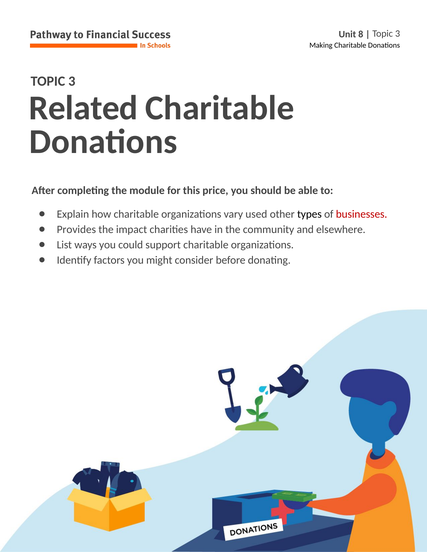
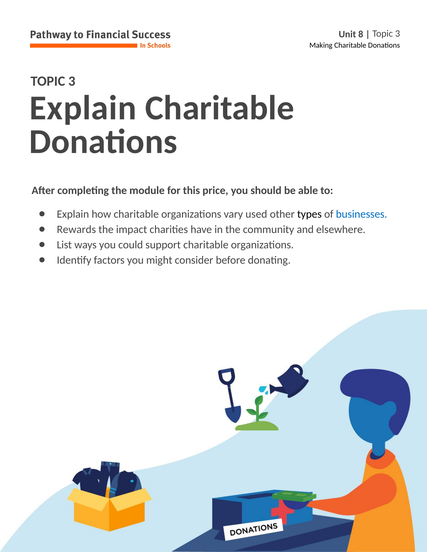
Related: Related -> Explain (83, 108)
businesses colour: red -> blue (362, 214)
Provides: Provides -> Rewards (76, 230)
